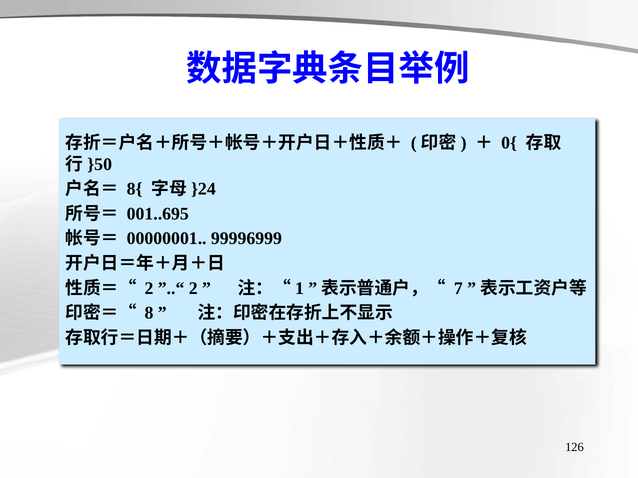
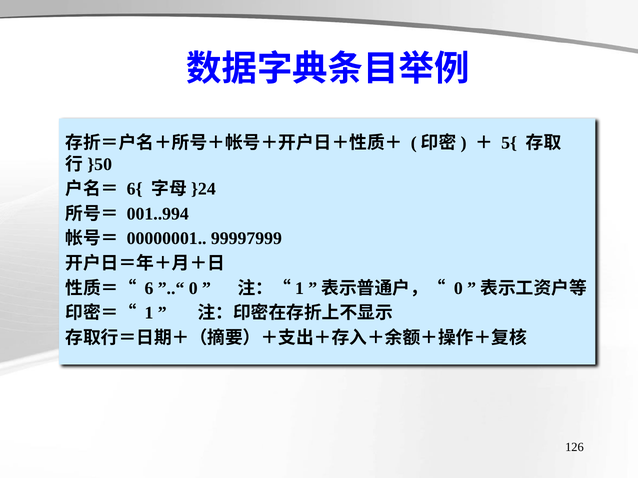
0{: 0{ -> 5{ (509, 143)
8{: 8{ -> 6{ (135, 189)
001..695: 001..695 -> 001..994 (158, 214)
99996999: 99996999 -> 99997999 (246, 239)
2: 2 -> 6 (149, 288)
2: 2 -> 0 (193, 288)
7: 7 -> 0 (458, 288)
8: 8 -> 1 (149, 313)
